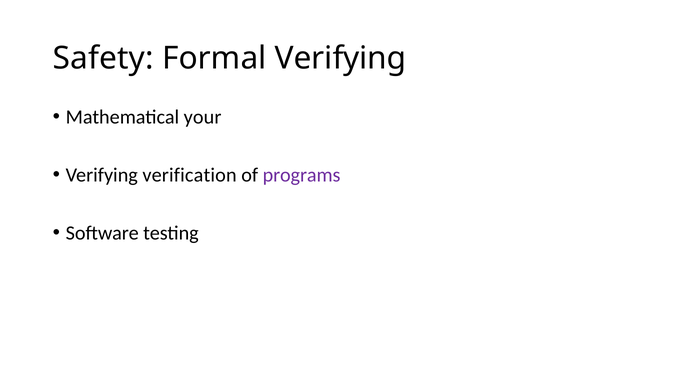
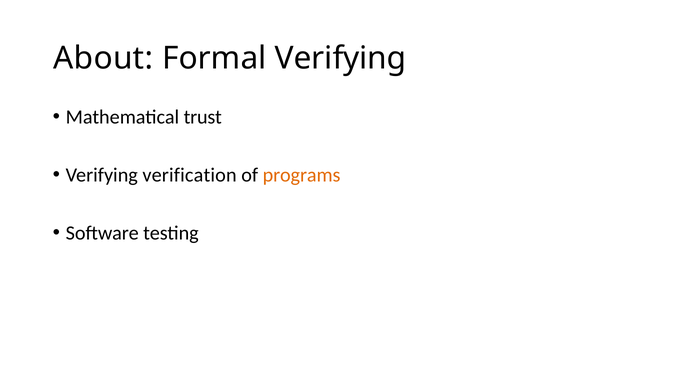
Safety: Safety -> About (103, 58)
your: your -> trust (203, 117)
programs colour: purple -> orange (302, 175)
